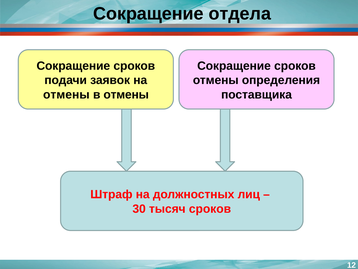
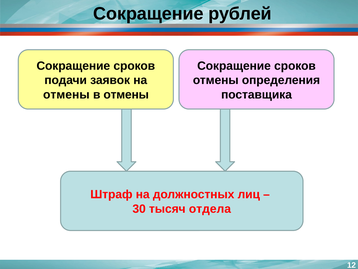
отдела: отдела -> рублей (240, 14)
тысяч сроков: сроков -> отдела (210, 208)
